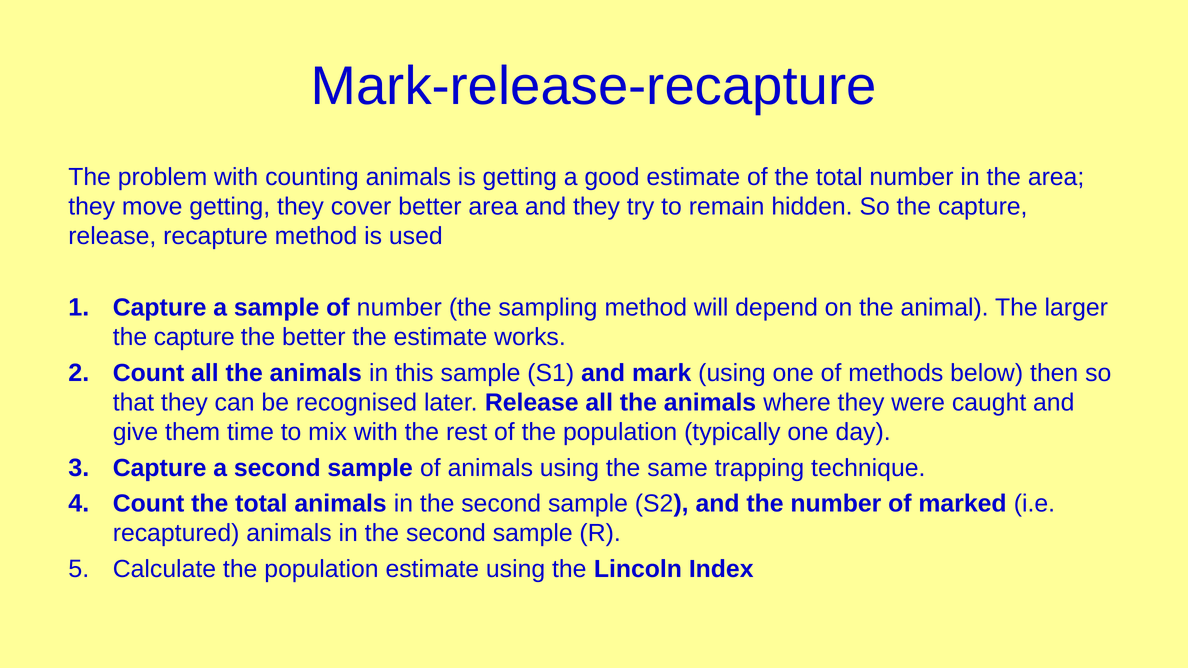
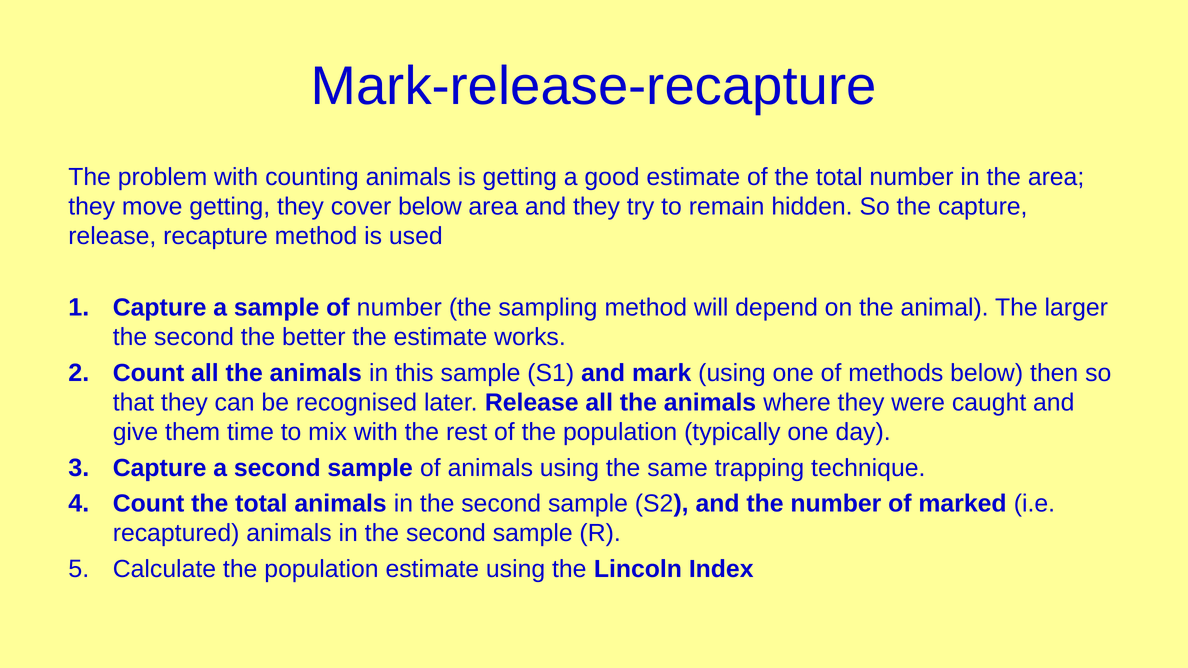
cover better: better -> below (430, 207)
capture: capture -> second (194, 337)
